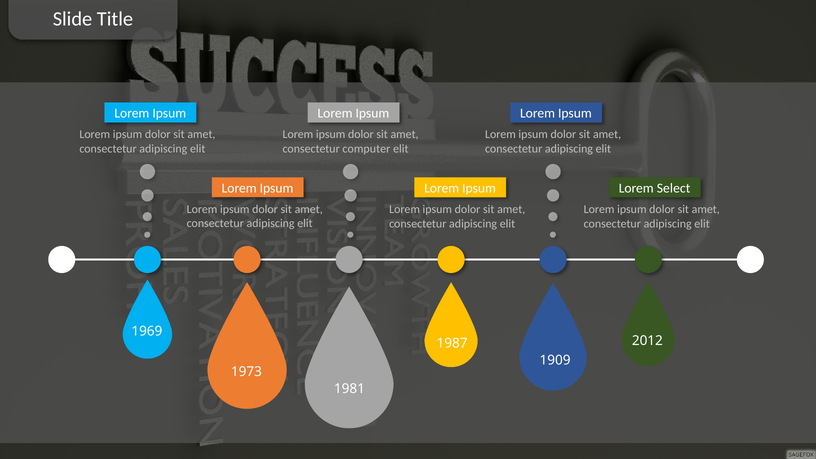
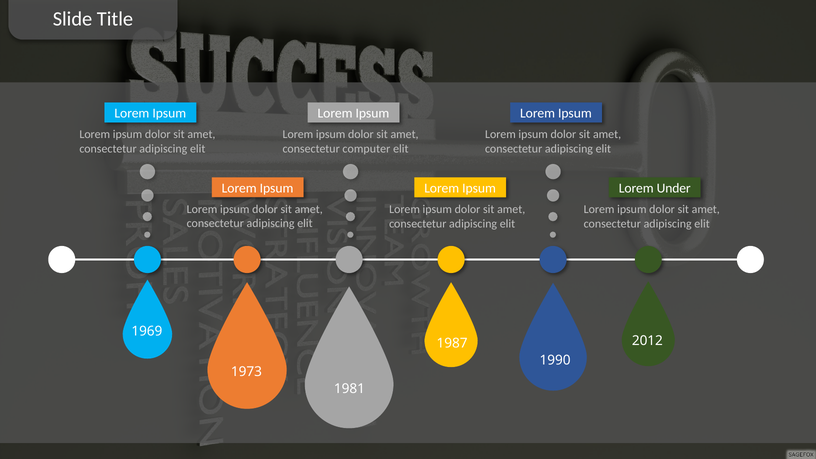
Select: Select -> Under (674, 188)
1909: 1909 -> 1990 (555, 360)
